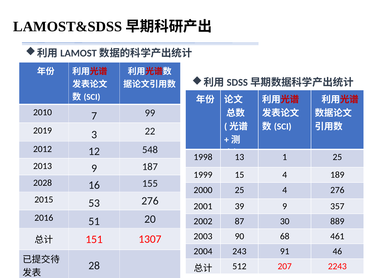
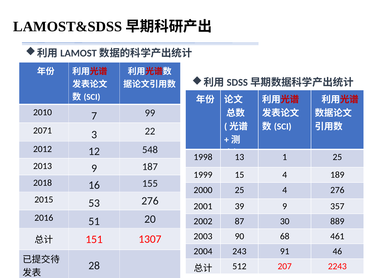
2019: 2019 -> 2071 (43, 131)
2028: 2028 -> 2018 (43, 183)
